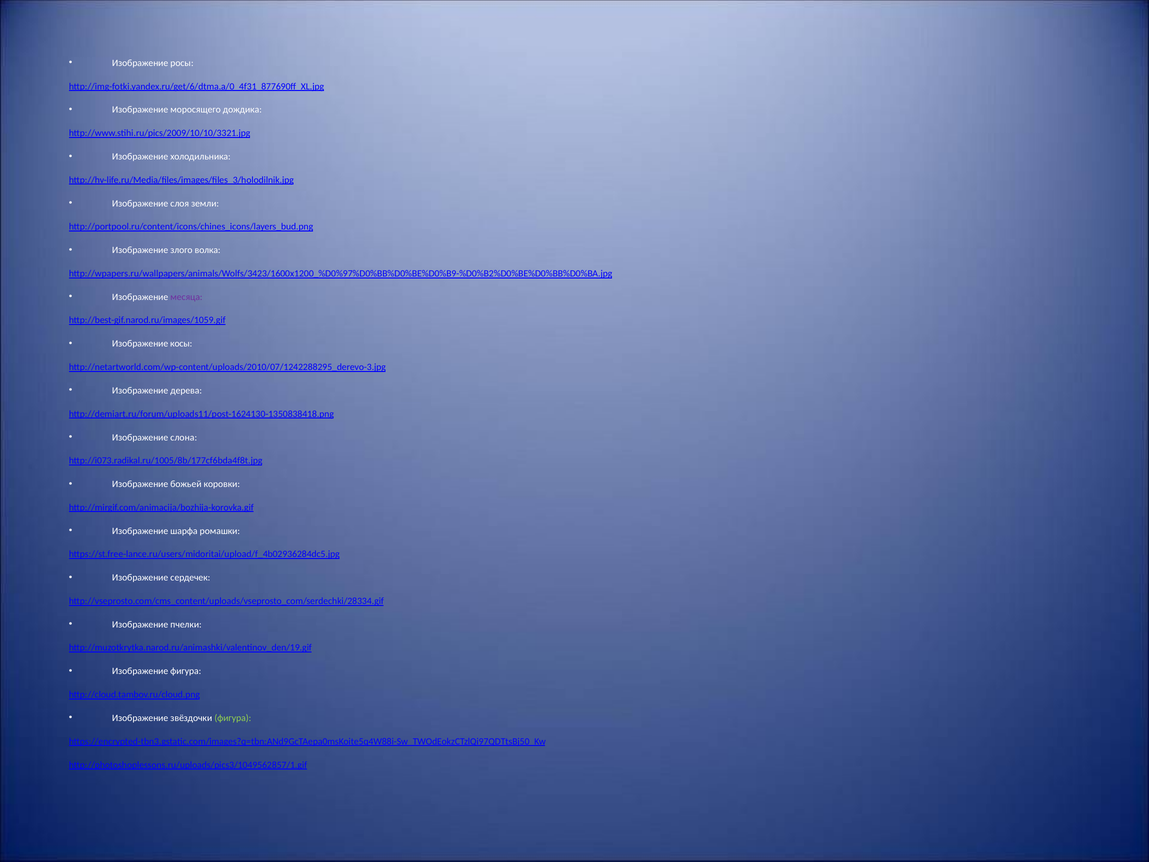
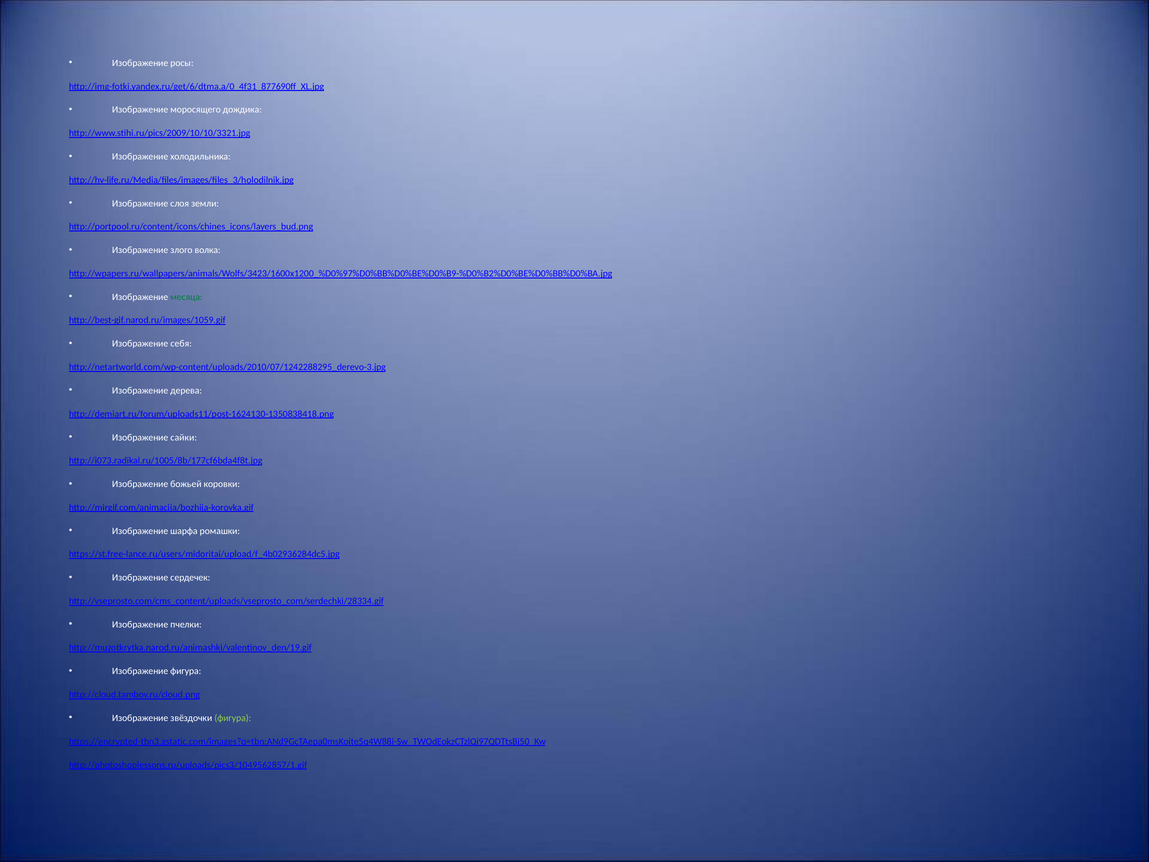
месяца colour: purple -> green (186, 297)
косы: косы -> себя (181, 344)
слона: слона -> сайки (184, 437)
